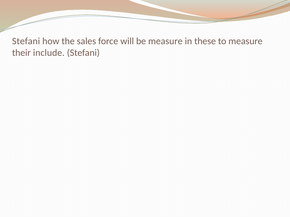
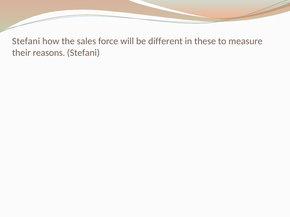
be measure: measure -> different (165, 41)
include: include -> reasons (49, 53)
